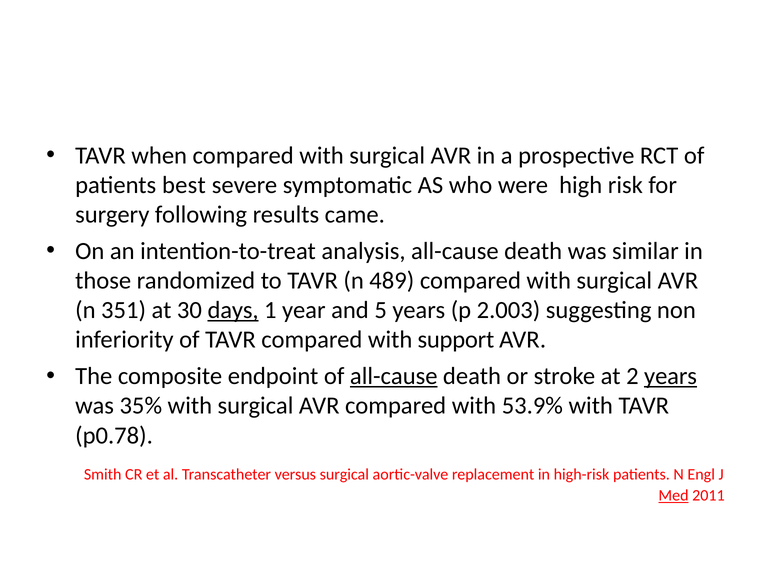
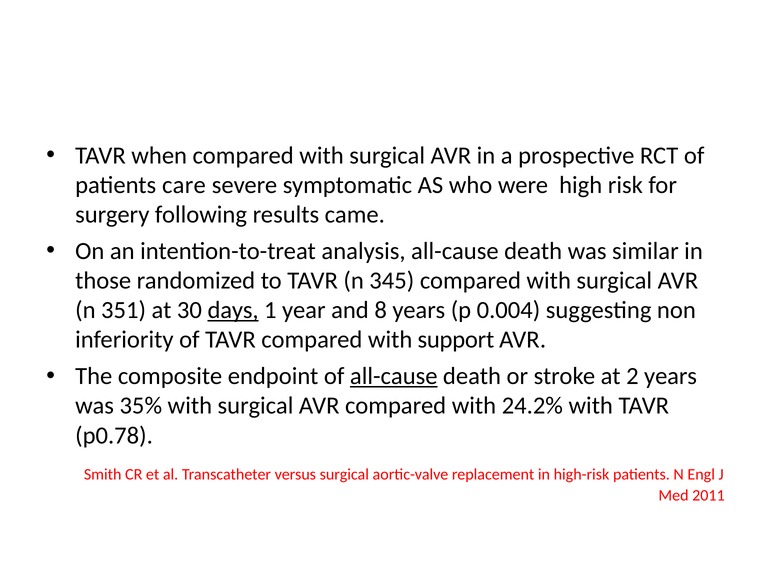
best: best -> care (184, 185)
489: 489 -> 345 (392, 280)
5: 5 -> 8 (381, 310)
2.003: 2.003 -> 0.004 (508, 310)
years underline: present -> none (671, 376)
53.9%: 53.9% -> 24.2% (532, 405)
Med underline: present -> none (674, 495)
